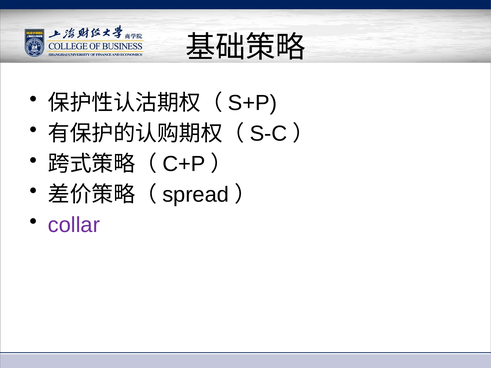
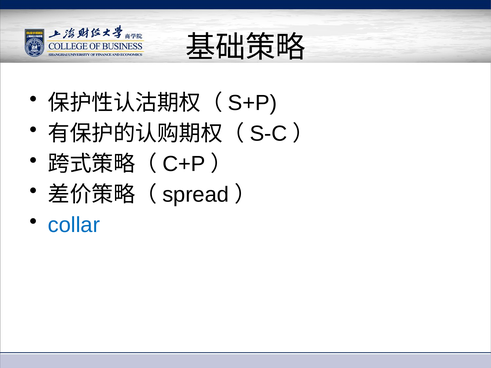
collar colour: purple -> blue (74, 225)
